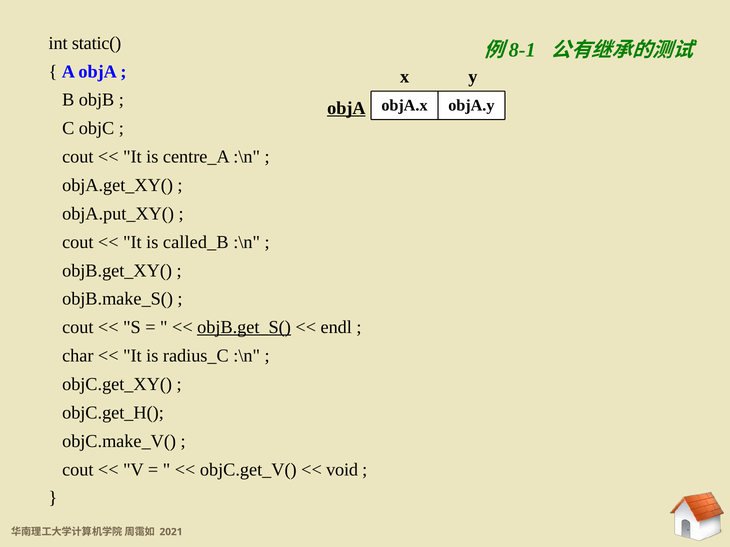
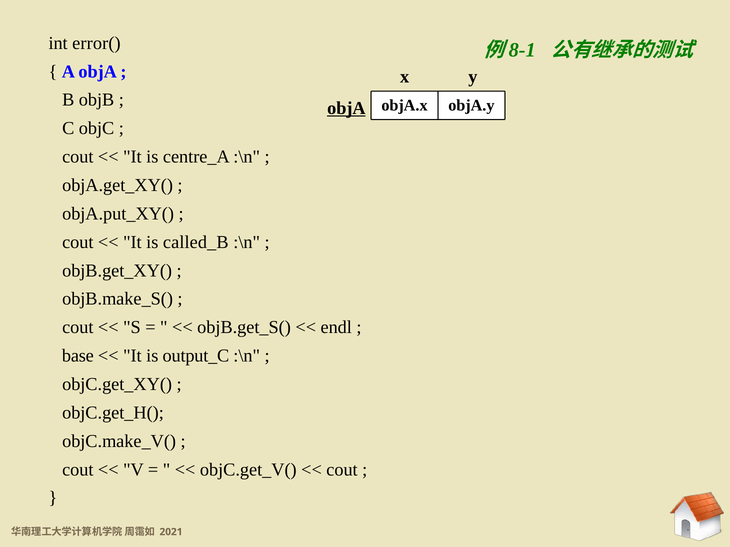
static(: static( -> error( (96, 43)
objB.get_S( underline: present -> none (244, 328)
char: char -> base (78, 356)
radius_C: radius_C -> output_C (196, 356)
void: void -> cout (342, 470)
